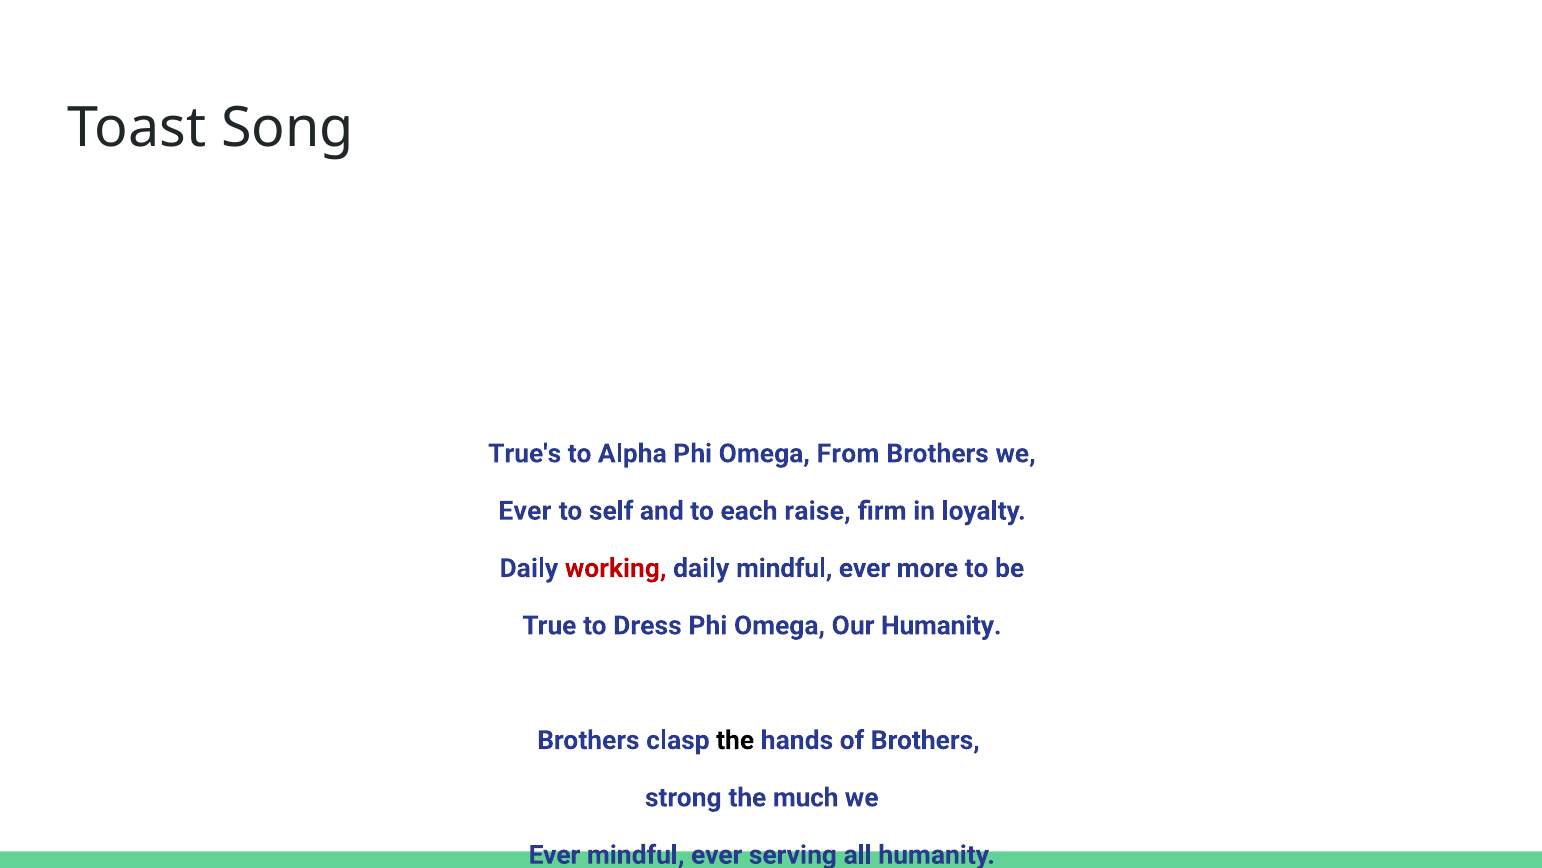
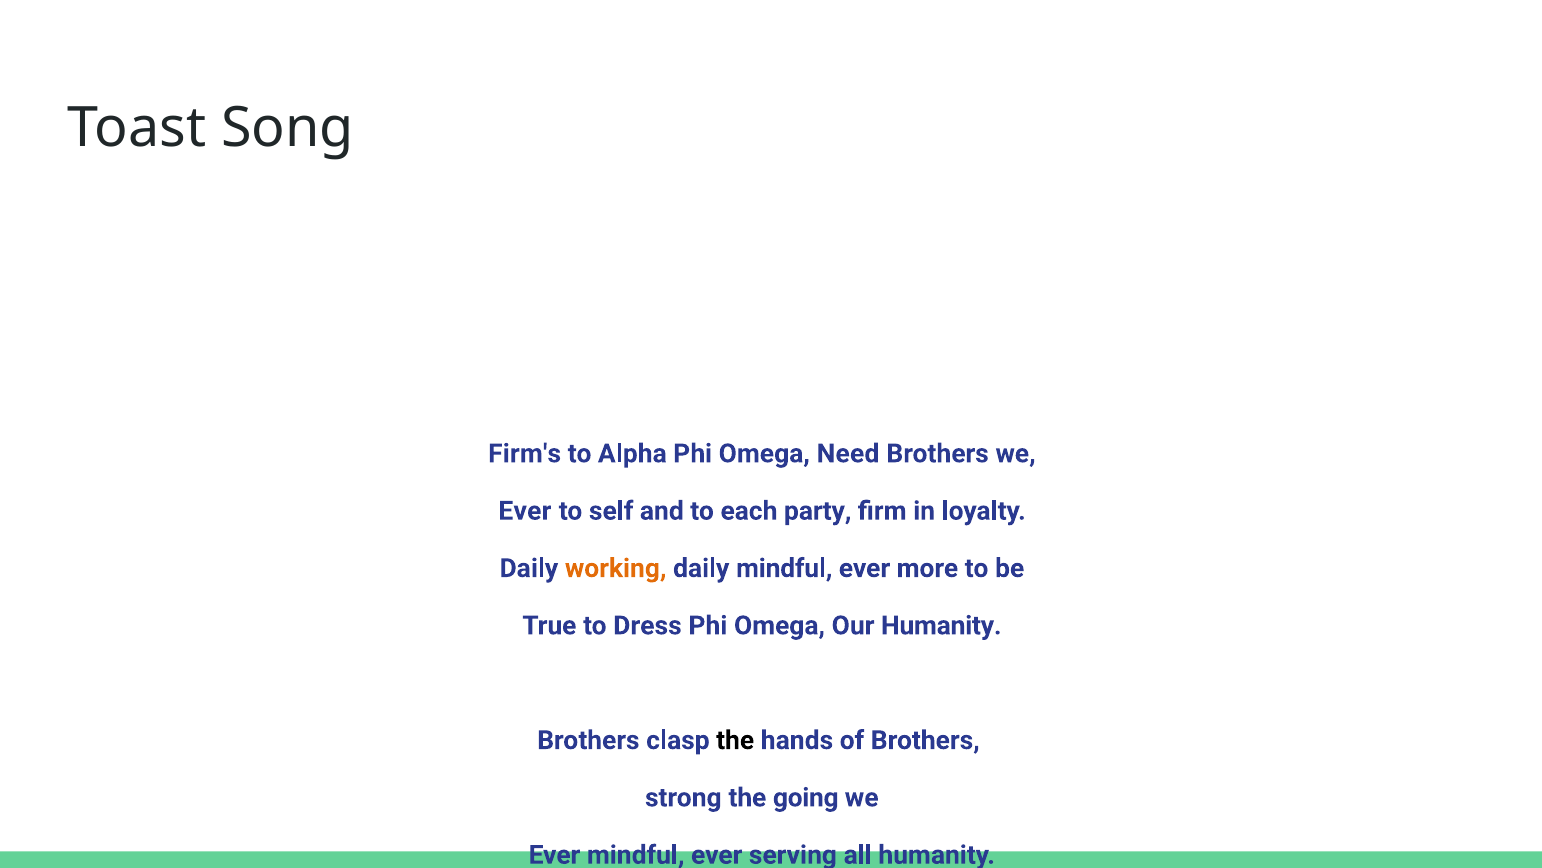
True's: True's -> Firm's (525, 453)
From: From -> Need (848, 453)
each raise: raise -> party (818, 511)
working colour: red -> orange (616, 568)
much: much -> going (806, 797)
